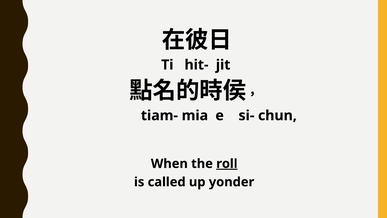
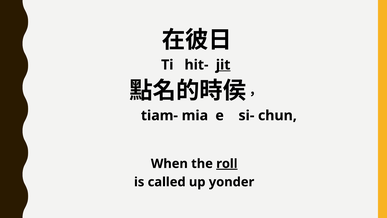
jit underline: none -> present (223, 65)
